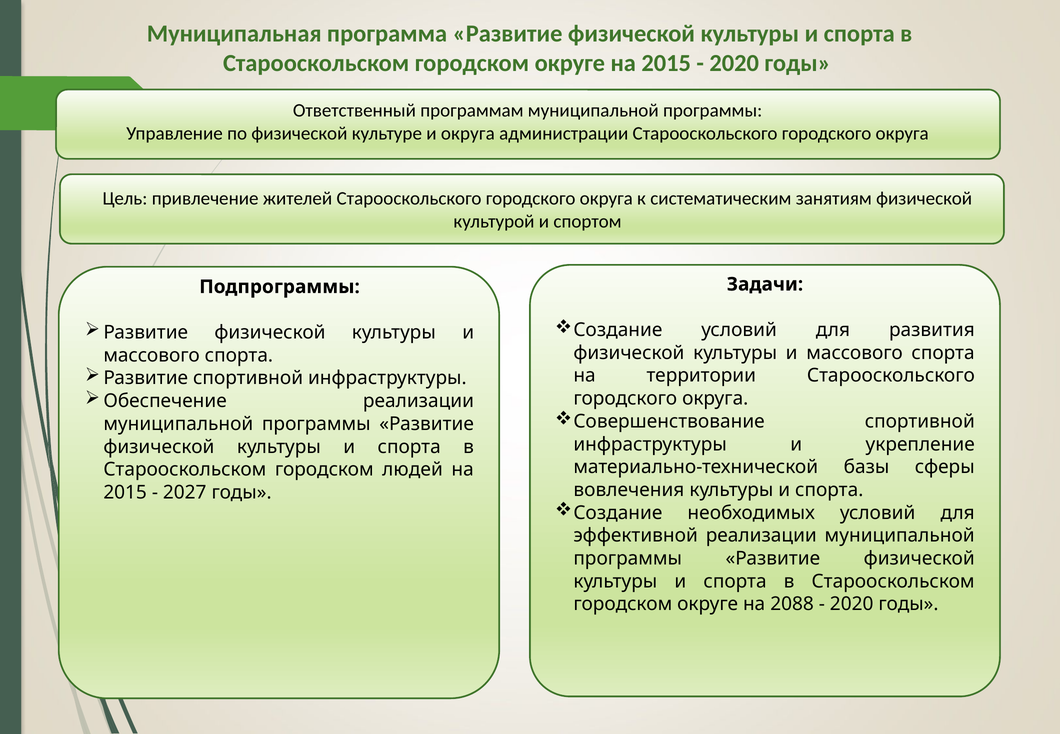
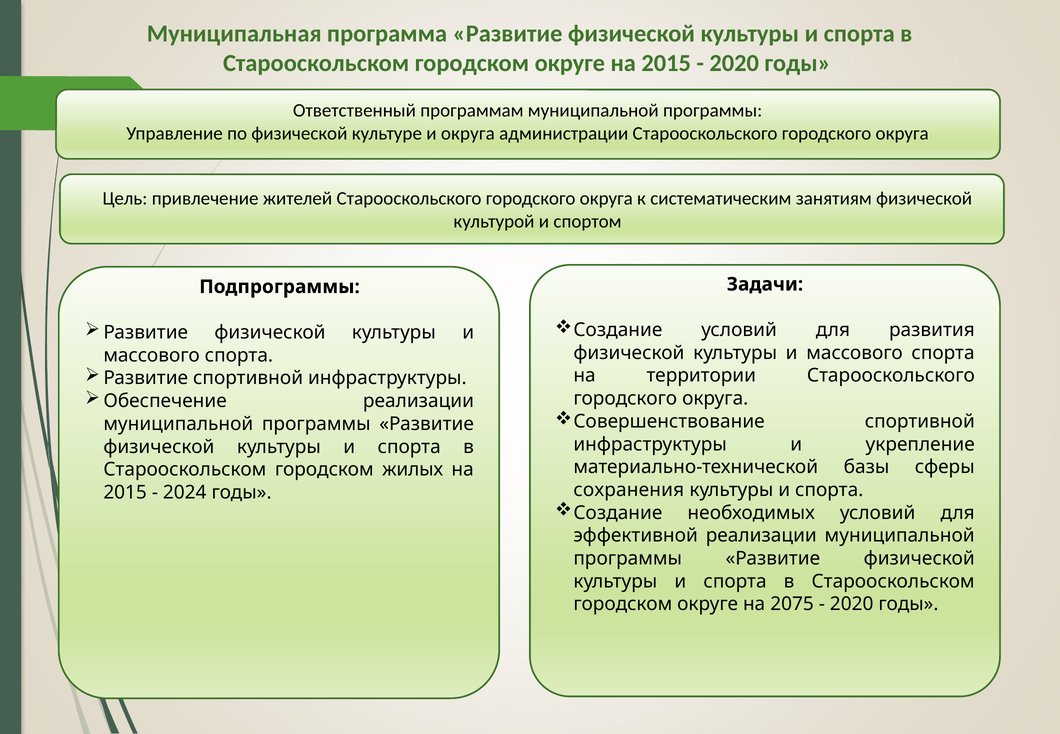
людей: людей -> жилых (413, 470)
вовлечения: вовлечения -> сохранения (629, 490)
2027: 2027 -> 2024 (185, 492)
2088: 2088 -> 2075 (792, 604)
